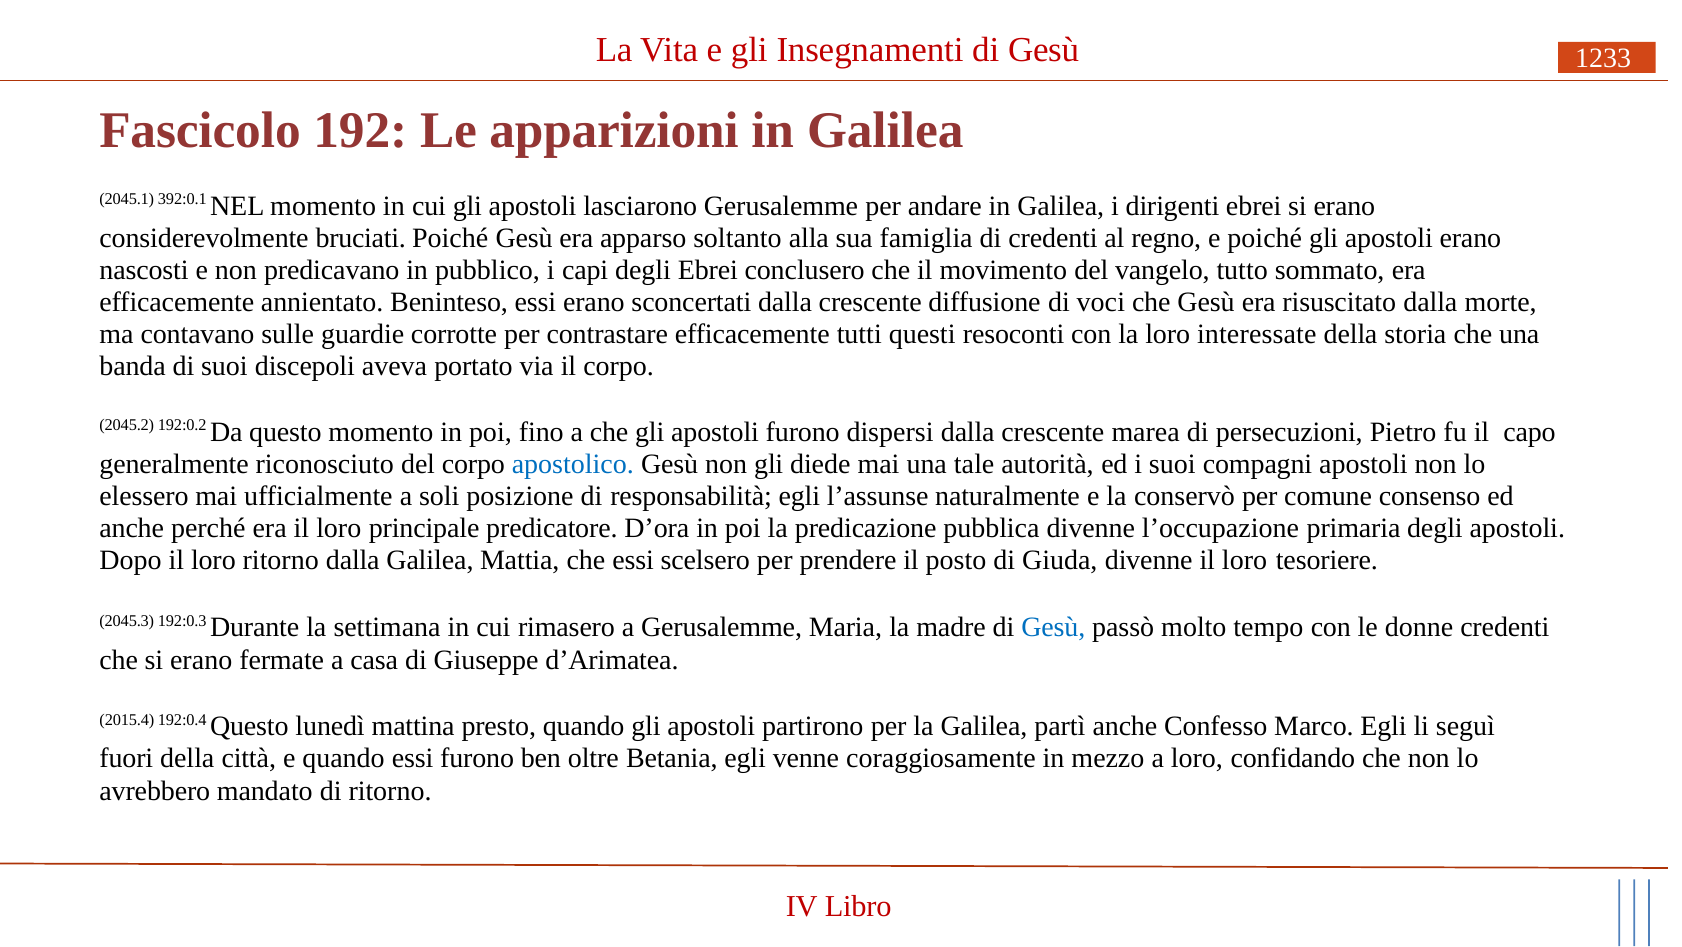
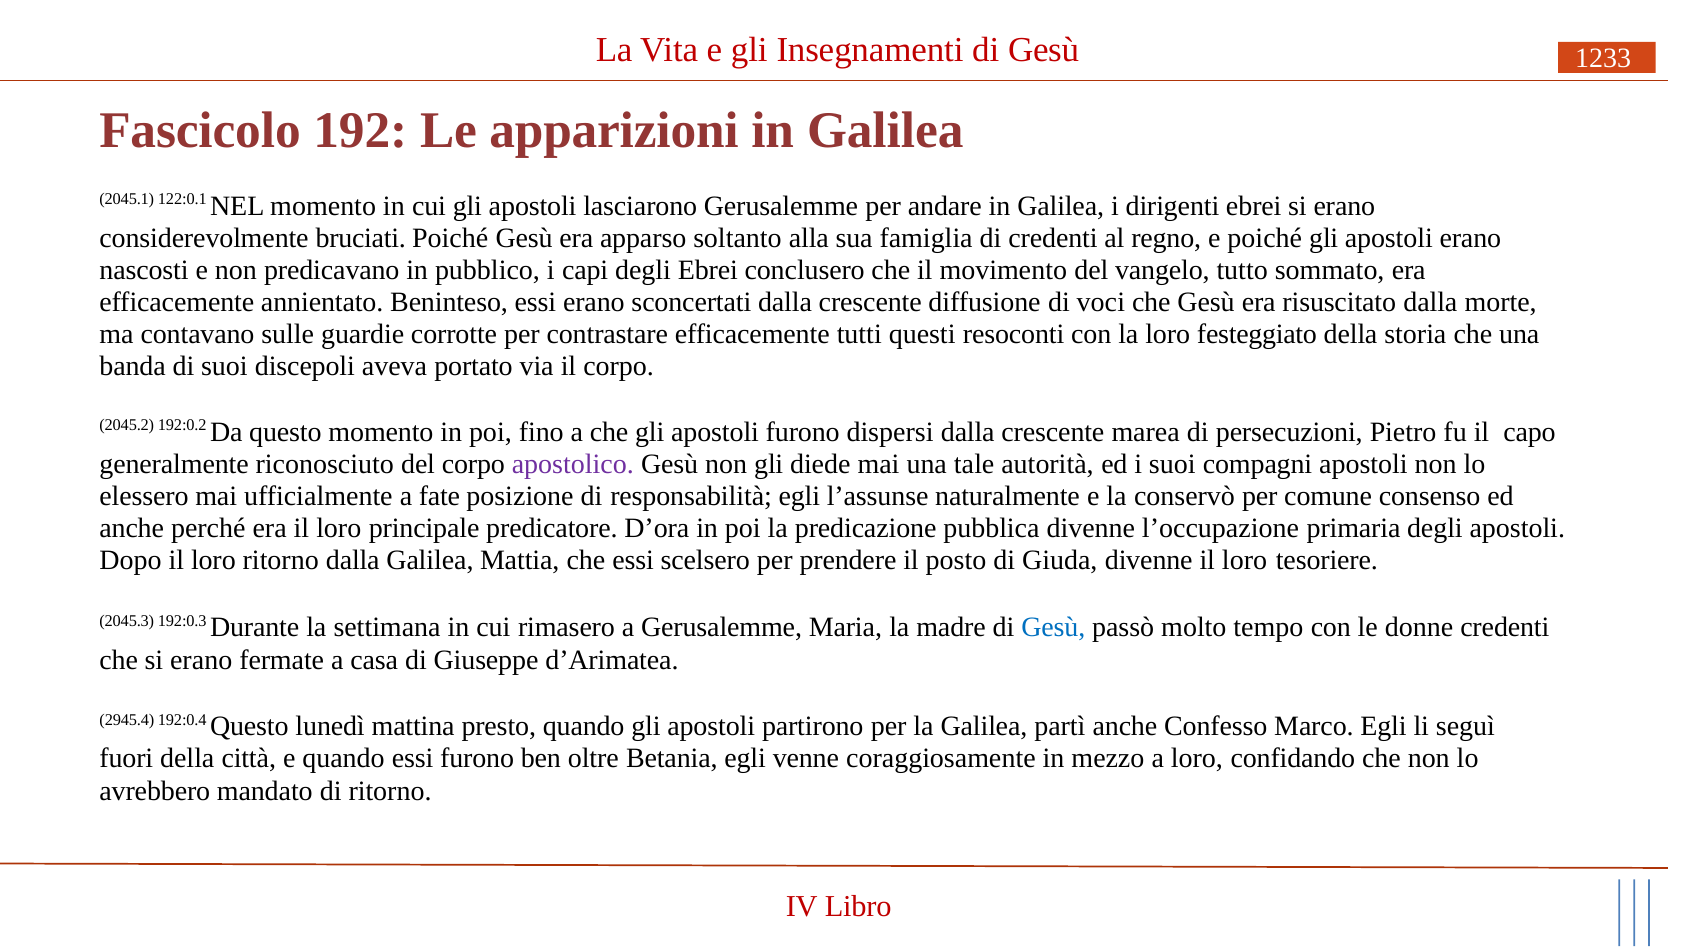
392:0.1: 392:0.1 -> 122:0.1 (182, 199)
interessate: interessate -> festeggiato (1257, 334)
apostolico colour: blue -> purple (573, 464)
soli: soli -> fate (439, 496)
2015.4: 2015.4 -> 2945.4 (127, 720)
